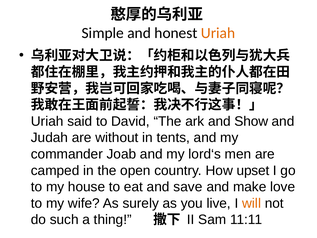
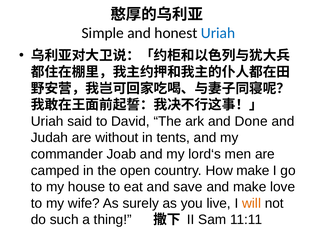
Uriah colour: orange -> blue (218, 33)
Show: Show -> Done (251, 121)
How upset: upset -> make (253, 170)
